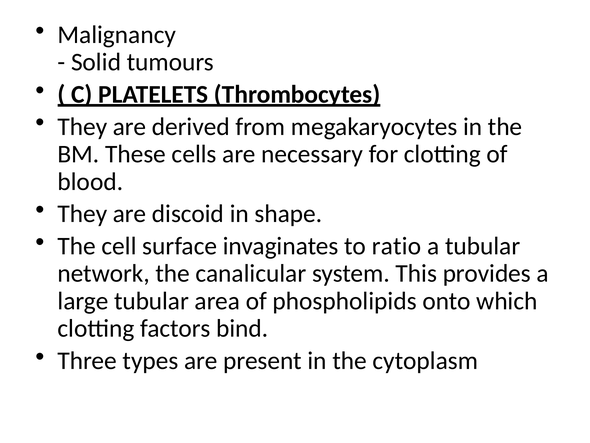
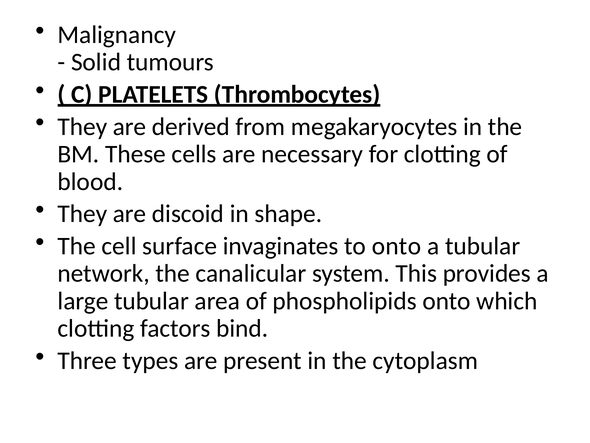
to ratio: ratio -> onto (396, 246)
